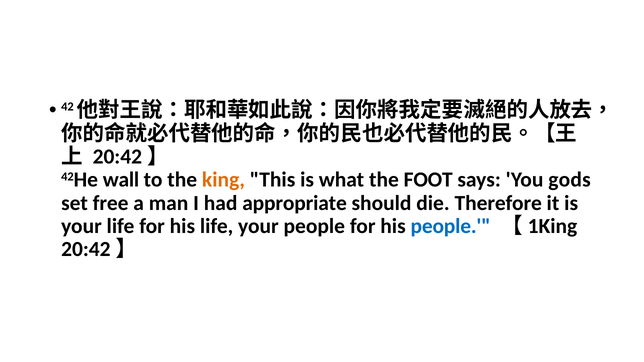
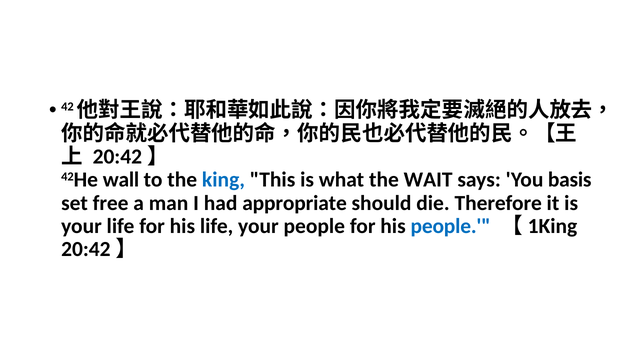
king colour: orange -> blue (223, 180)
FOOT: FOOT -> WAIT (428, 180)
gods: gods -> basis (570, 180)
